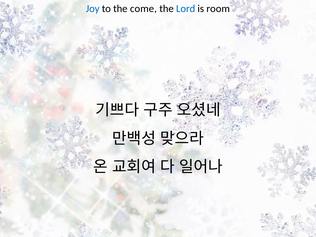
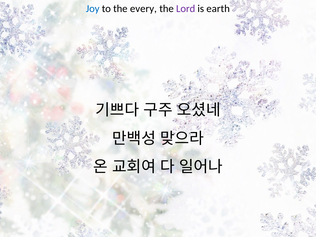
come: come -> every (143, 9)
Lord colour: blue -> purple (186, 9)
room: room -> earth (218, 9)
